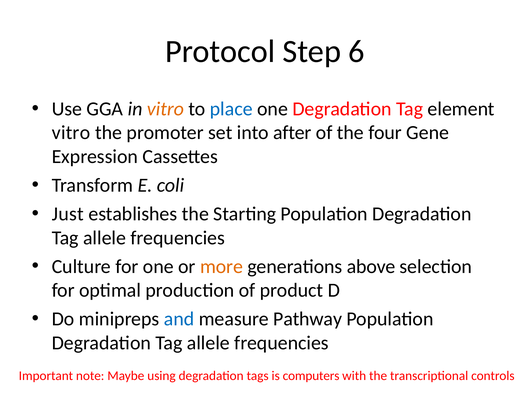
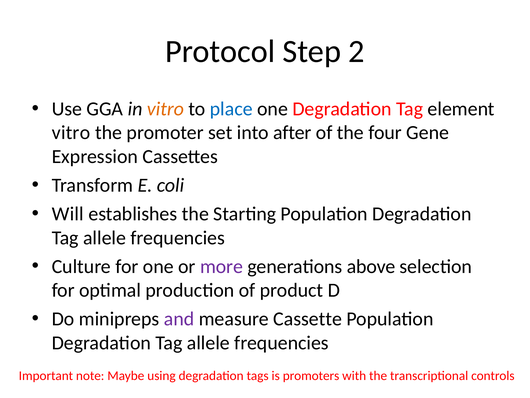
6: 6 -> 2 (356, 51)
Just: Just -> Will (68, 214)
more colour: orange -> purple (222, 266)
and colour: blue -> purple (179, 319)
Pathway: Pathway -> Cassette (308, 319)
computers: computers -> promoters (311, 375)
